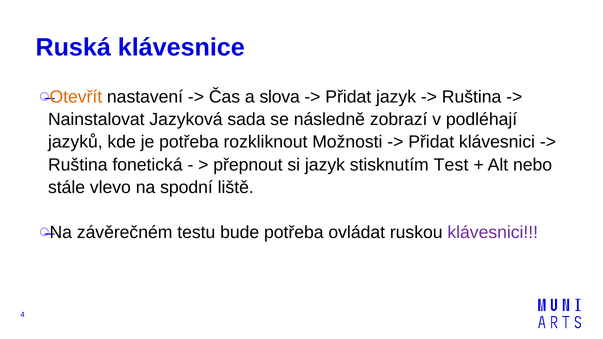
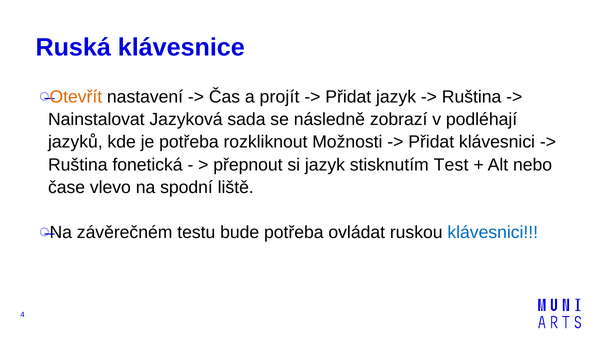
slova: slova -> projít (280, 97)
stále: stále -> čase (67, 187)
klávesnici colour: purple -> blue (493, 233)
